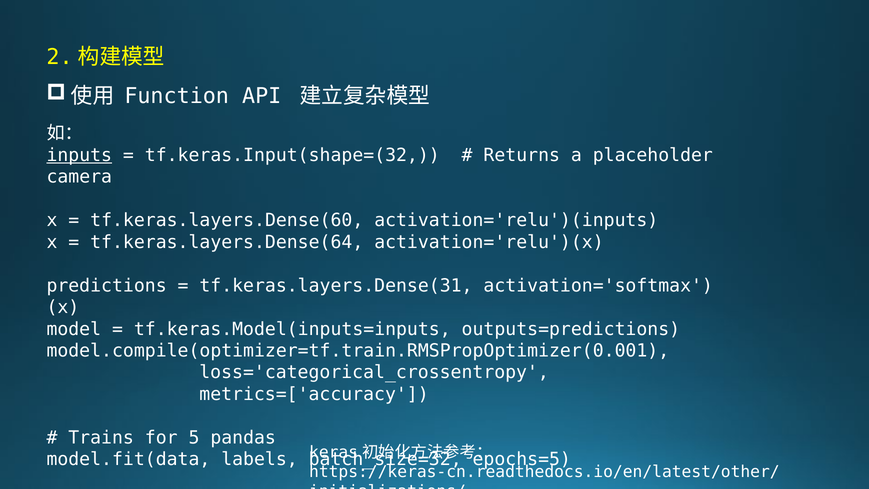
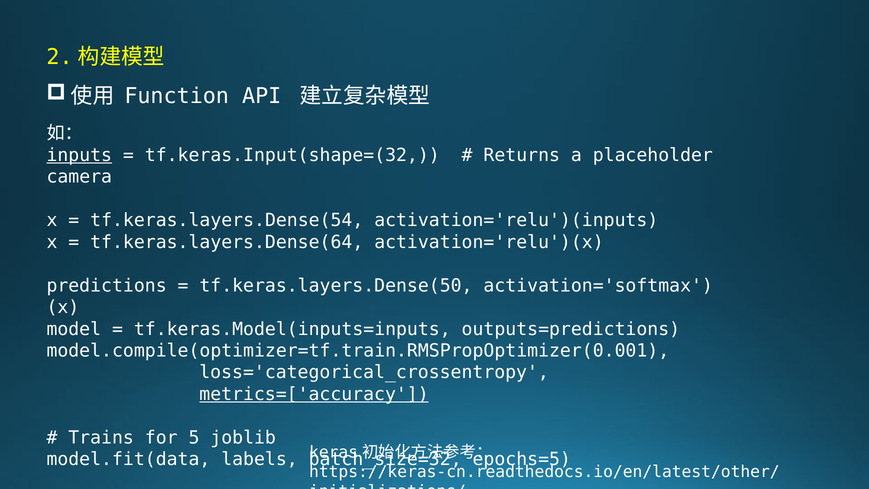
tf.keras.layers.Dense(60: tf.keras.layers.Dense(60 -> tf.keras.layers.Dense(54 (227, 220)
tf.keras.layers.Dense(31: tf.keras.layers.Dense(31 -> tf.keras.layers.Dense(50 (336, 285)
metrics=['accuracy underline: none -> present (314, 394)
pandas: pandas -> joblib (243, 438)
